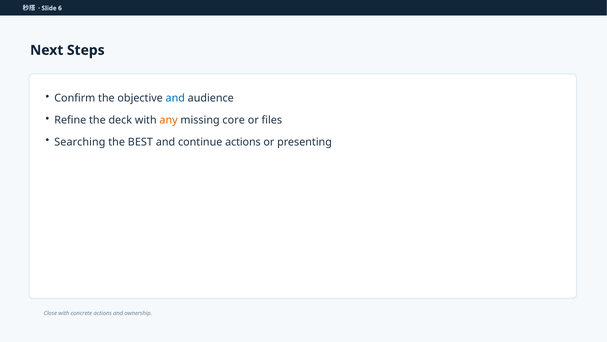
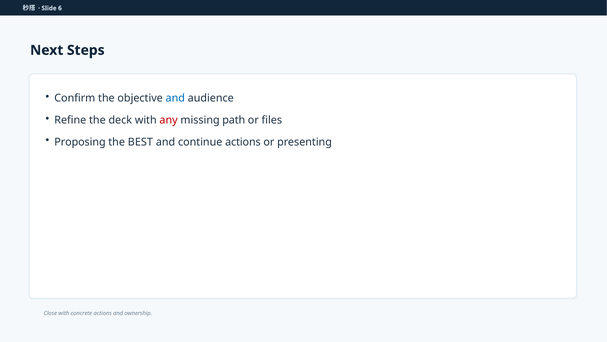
any colour: orange -> red (169, 120)
core: core -> path (234, 120)
Searching: Searching -> Proposing (80, 142)
